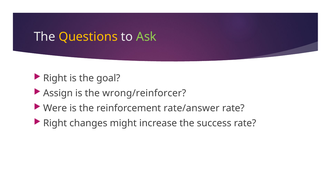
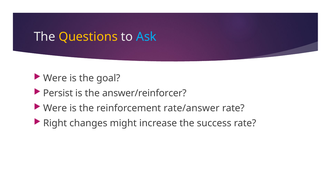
Ask colour: light green -> light blue (146, 37)
Right: Right -> Were (55, 78)
Assign: Assign -> Persist (58, 93)
wrong/reinforcer: wrong/reinforcer -> answer/reinforcer (144, 93)
